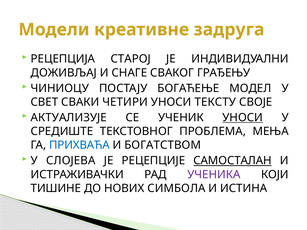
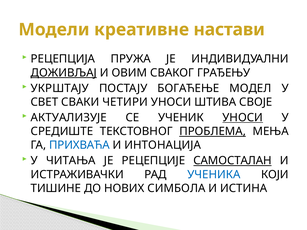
задруга: задруга -> настави (229, 30)
СТАРОЈ: СТАРОЈ -> ПРУЖА (131, 59)
ДОЖИВЉАЈ underline: none -> present (64, 73)
СНАГЕ: СНАГЕ -> ОВИМ (129, 73)
ЧИНИОЦУ: ЧИНИОЦУ -> УКРШТАЈУ (60, 88)
ТЕКСТУ: ТЕКСТУ -> ШТИВА (215, 102)
ПРОБЛЕМА underline: none -> present (213, 132)
БОГАТСТВОМ: БОГАТСТВОМ -> ИНТОНАЦИЈА (163, 145)
СЛОЈЕВА: СЛОЈЕВА -> ЧИТАЊА (71, 161)
УЧЕНИКА colour: purple -> blue (214, 175)
